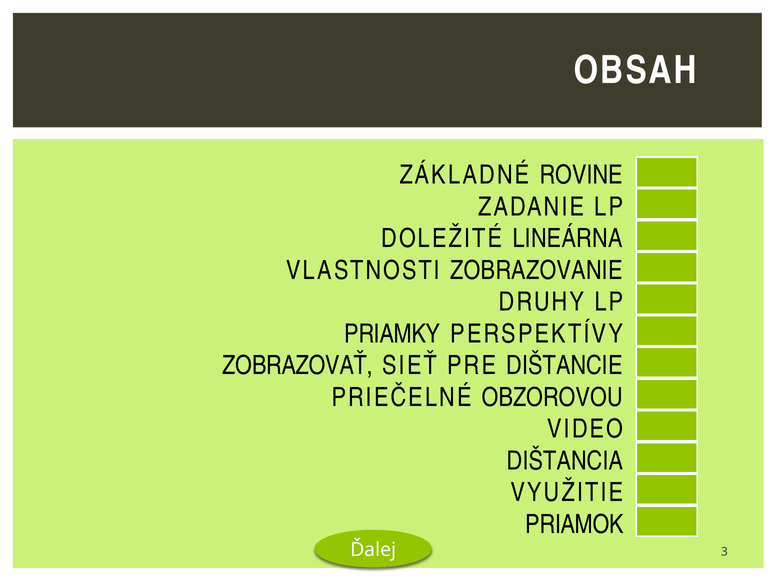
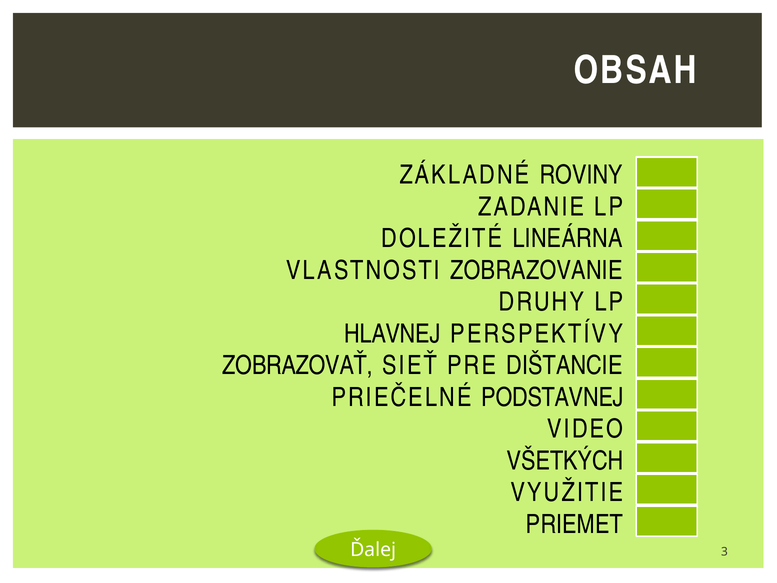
ROVINE: ROVINE -> ROVINY (581, 175)
PRIAMKY: PRIAMKY -> HLAVNEJ (392, 334)
OBZOROVOU: OBZOROVOU -> PODSTAVNEJ (552, 397)
DIŠTANCIA: DIŠTANCIA -> VŠETKÝCH (565, 461)
PRIAMOK: PRIAMOK -> PRIEMET (574, 524)
